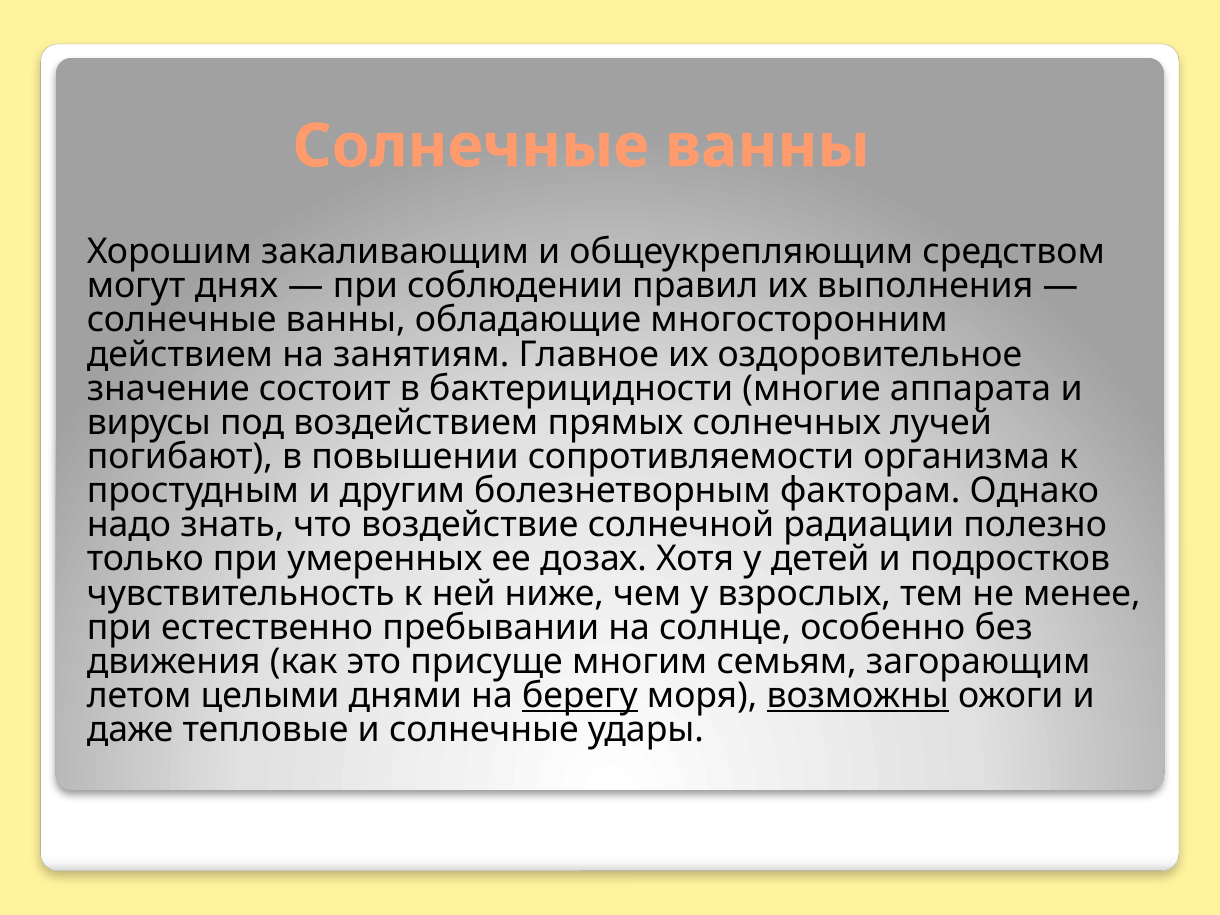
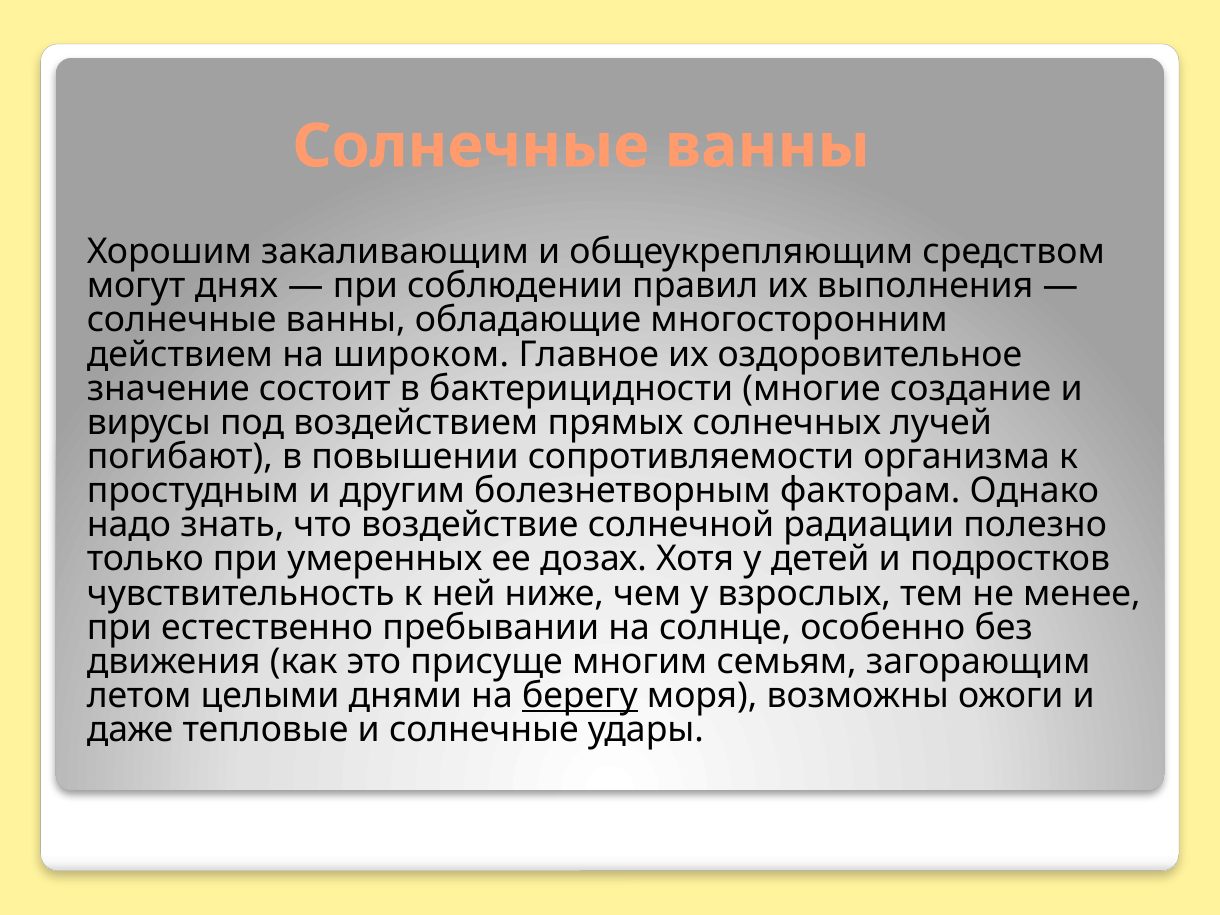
занятиям: занятиям -> широком (421, 354)
аппарата: аппарата -> создание (971, 389)
возможны underline: present -> none (858, 696)
